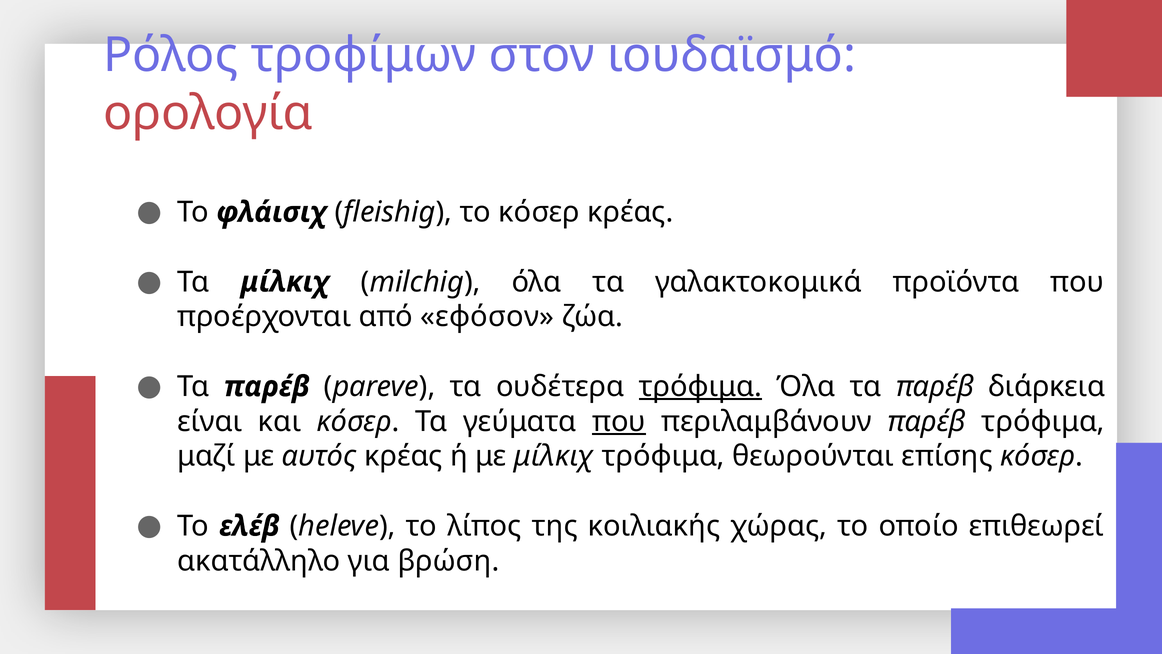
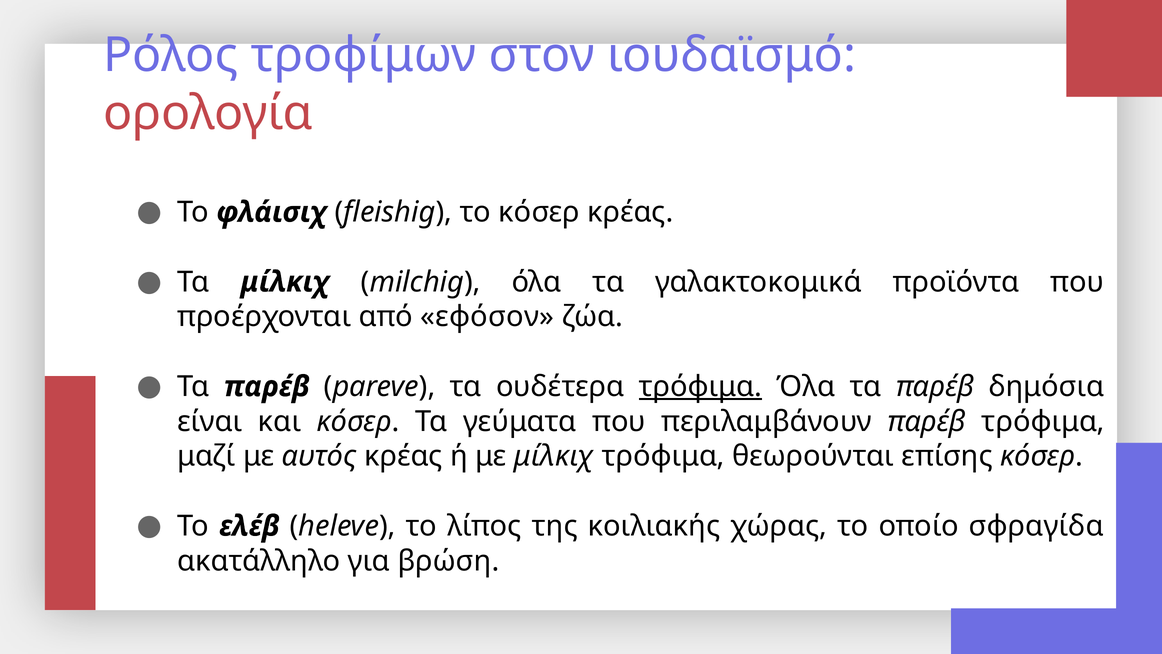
διάρκεια: διάρκεια -> δημόσια (1047, 386)
που underline: present -> none (619, 421)
επιθεωρεί: επιθεωρεί -> σφραγίδα (1036, 526)
